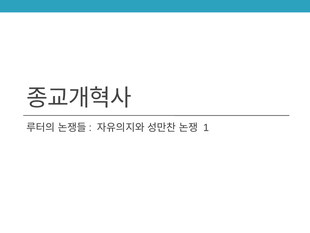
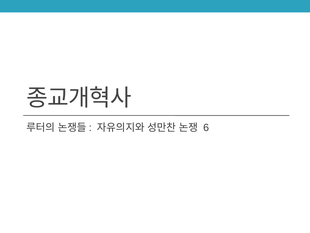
1: 1 -> 6 (206, 127)
